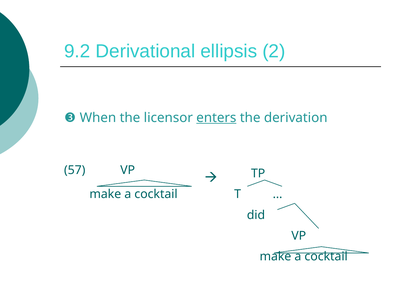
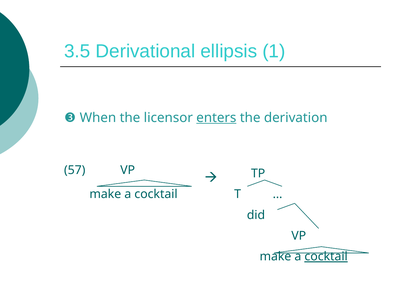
9.2: 9.2 -> 3.5 (77, 51)
2: 2 -> 1 (274, 51)
cocktail underline: none -> present (326, 257)
